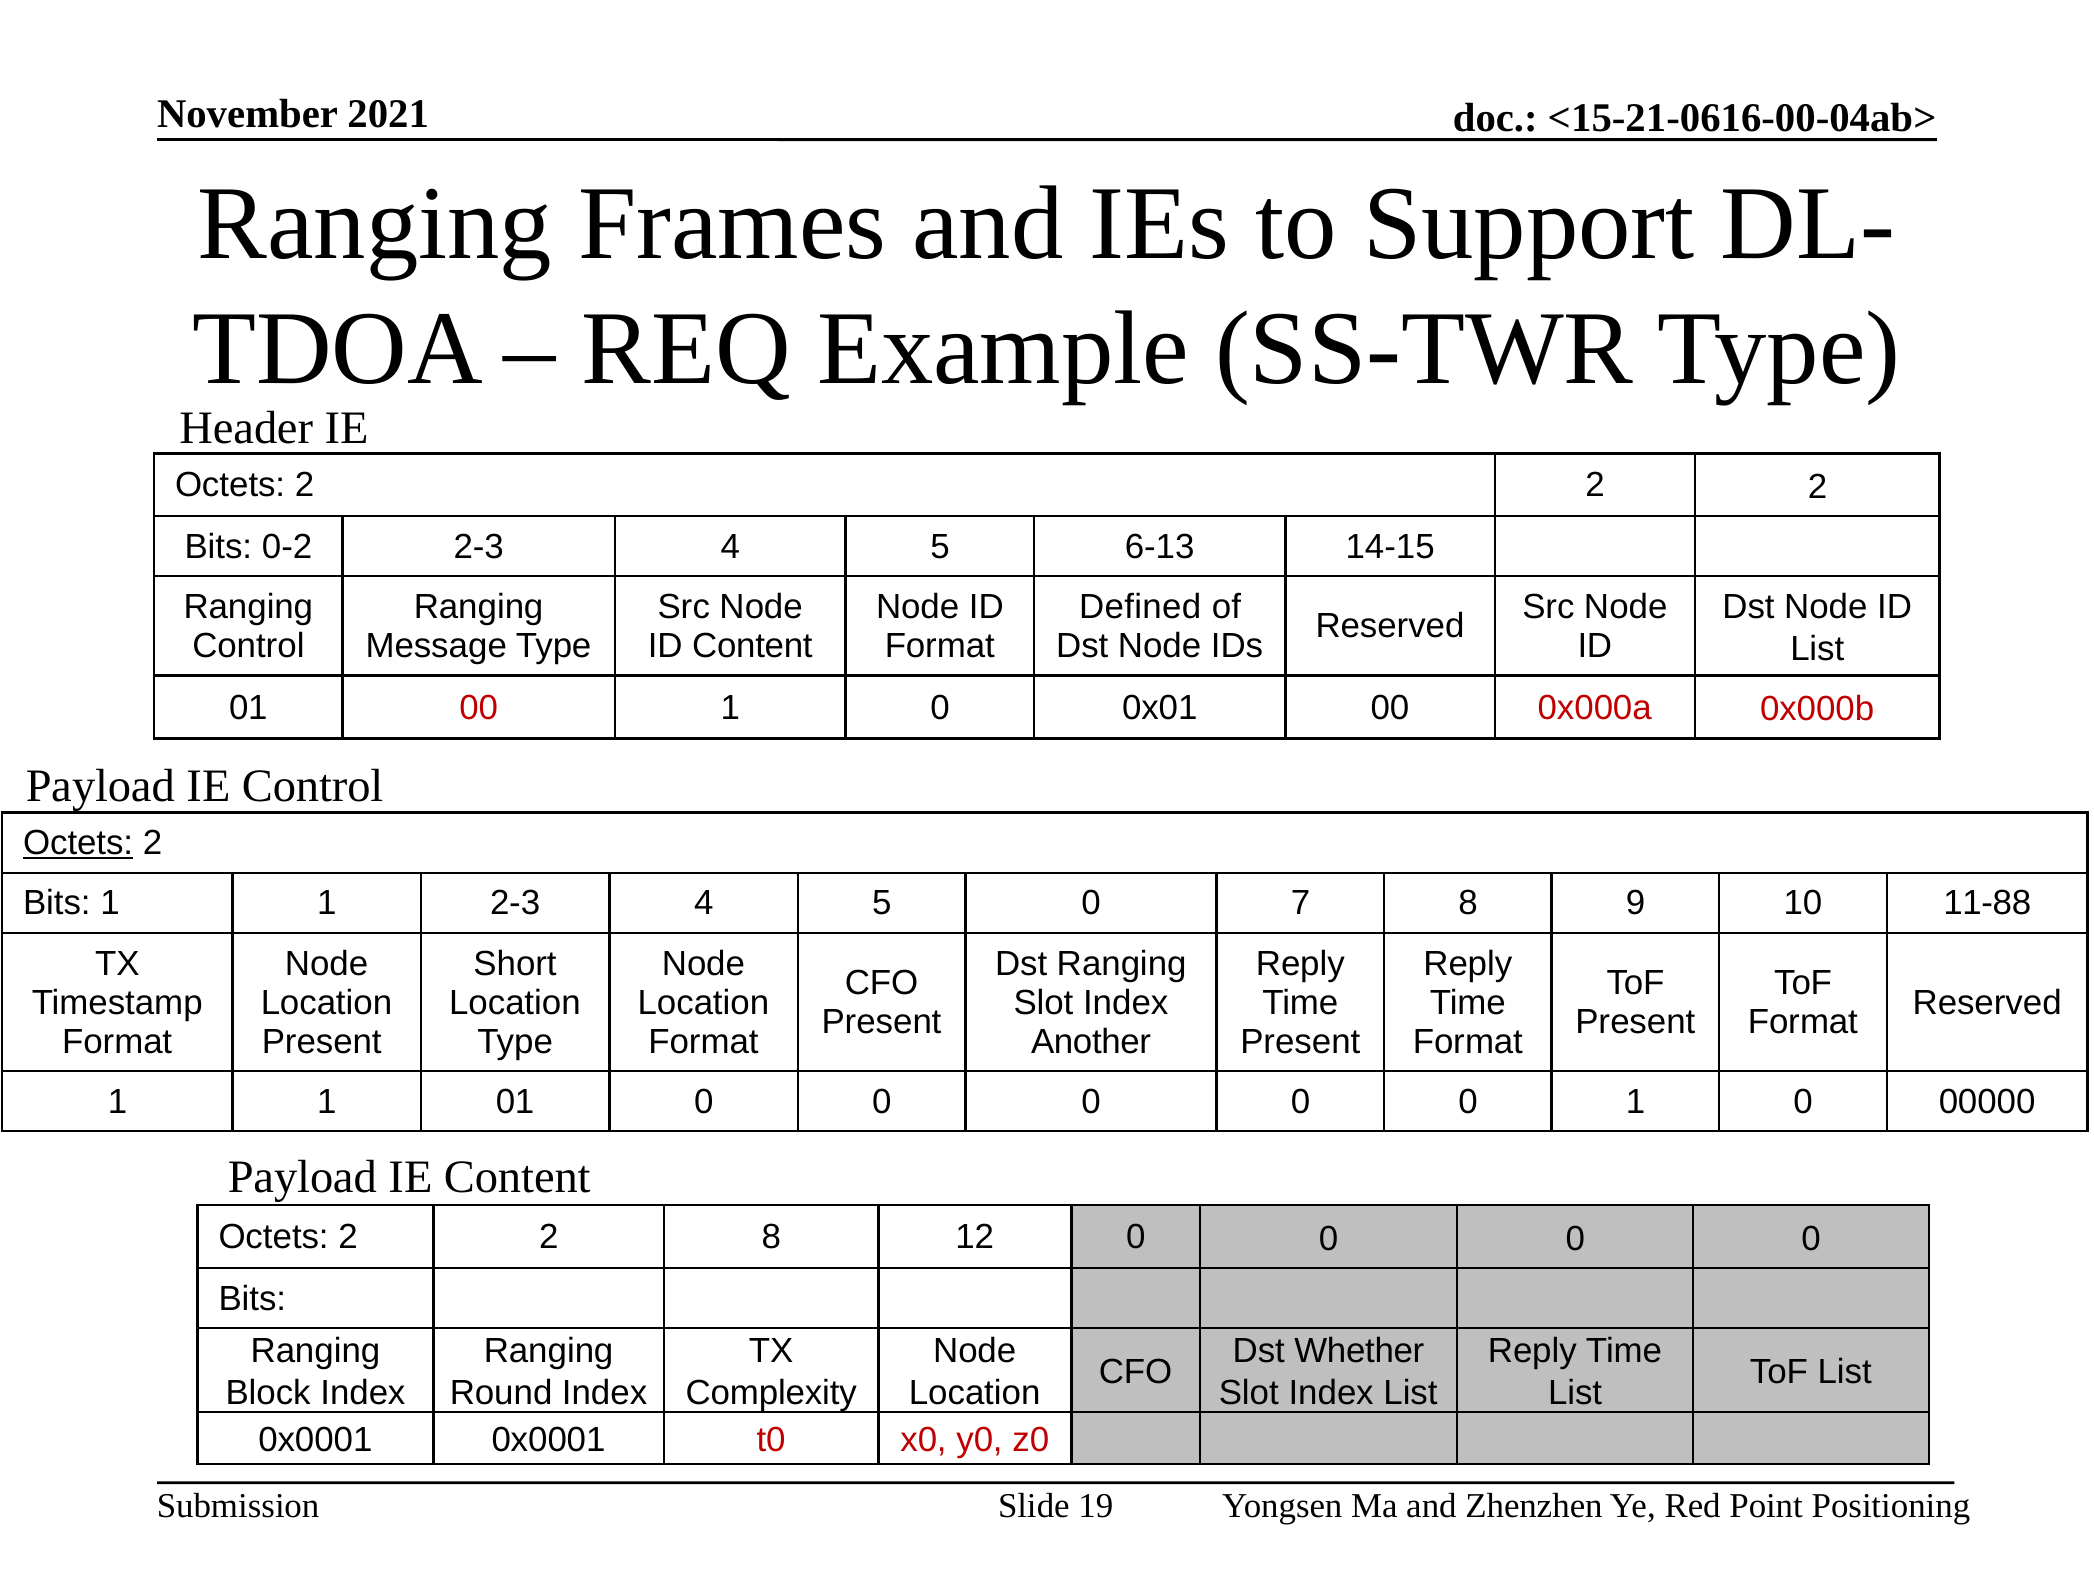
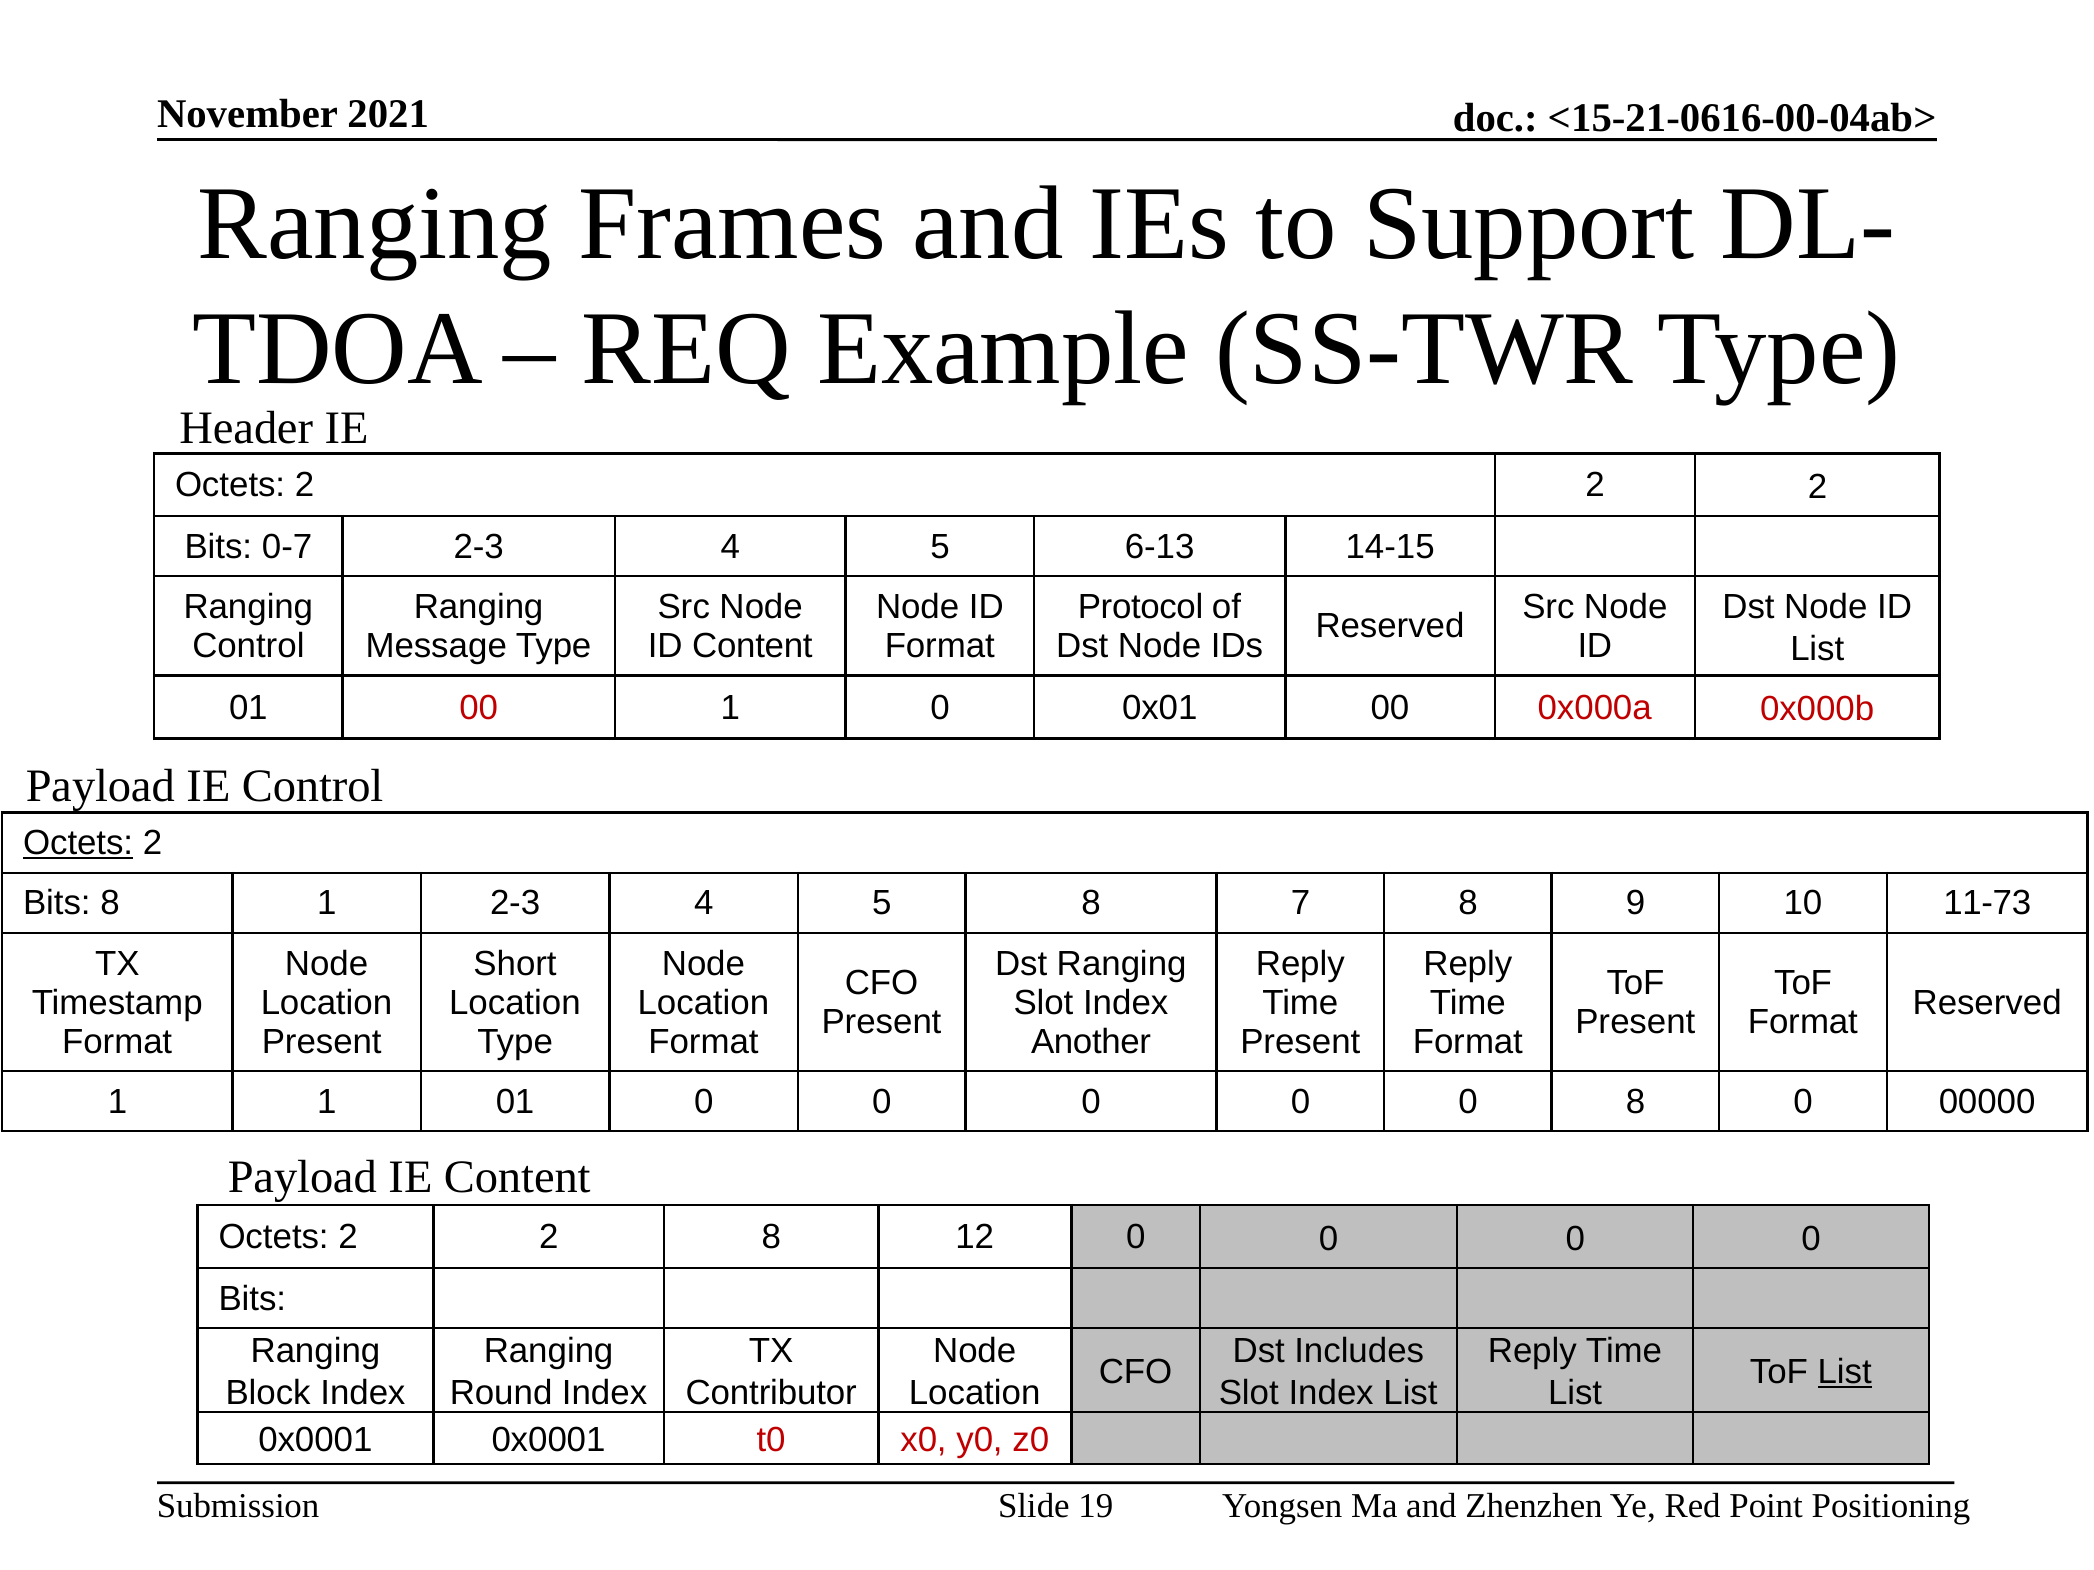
0-2: 0-2 -> 0-7 (287, 547)
Defined: Defined -> Protocol (1141, 607)
Bits 1: 1 -> 8 (110, 904)
5 0: 0 -> 8 (1091, 904)
11-88: 11-88 -> 11-73 (1987, 904)
0 1: 1 -> 8 (1636, 1102)
Whether: Whether -> Includes (1359, 1351)
List underline: none -> present (1845, 1372)
Complexity: Complexity -> Contributor (771, 1393)
